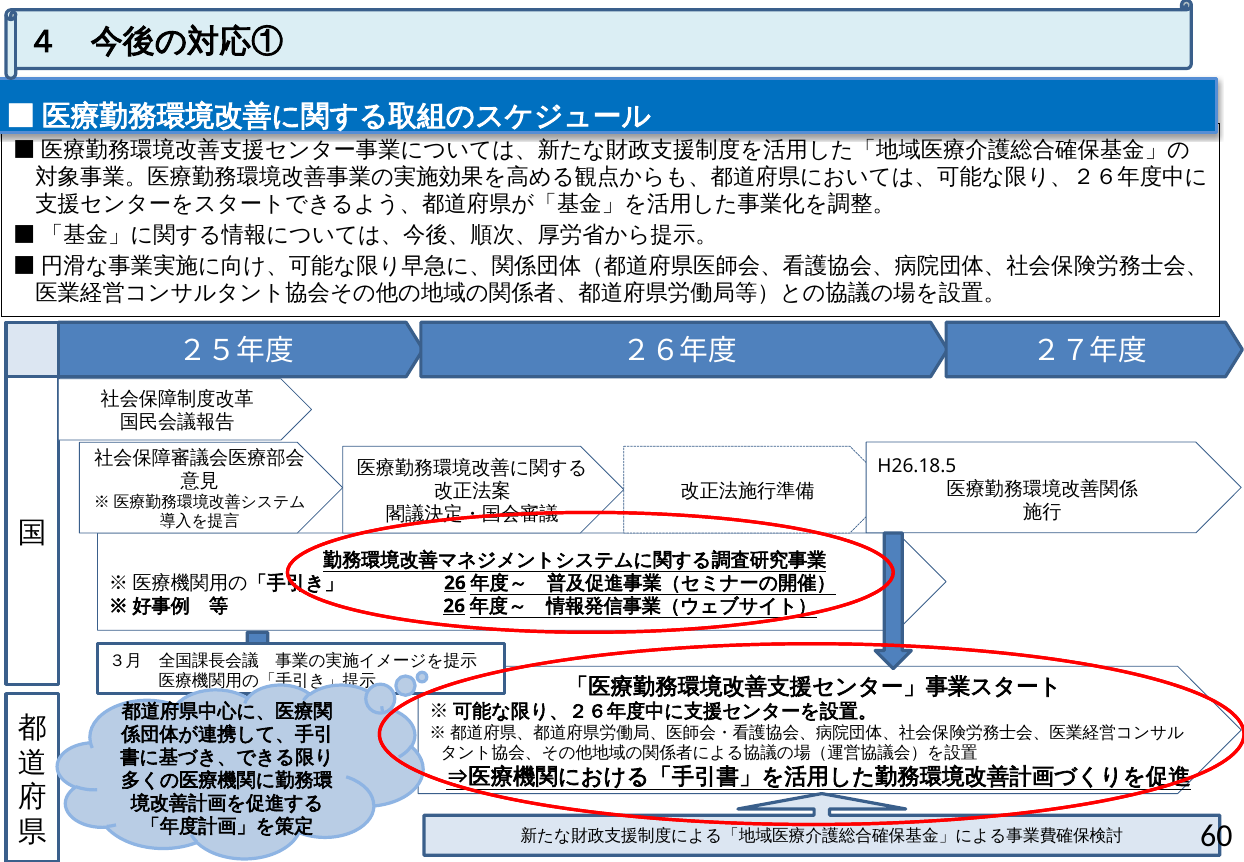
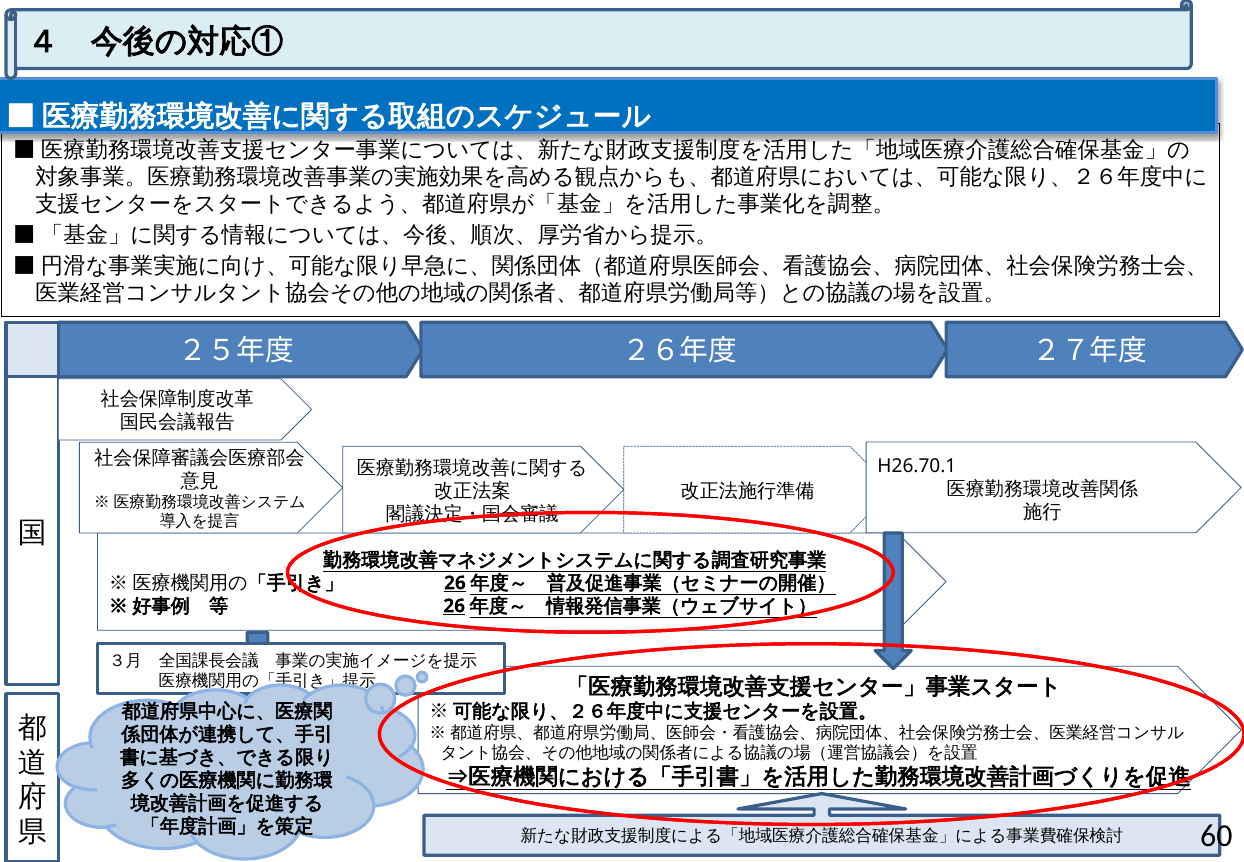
H26.18.5: H26.18.5 -> H26.70.1 (917, 465)
